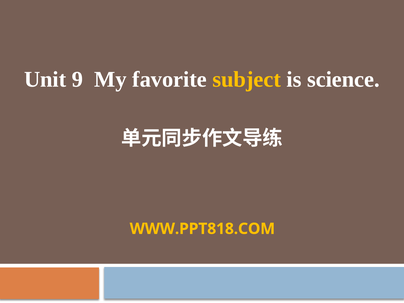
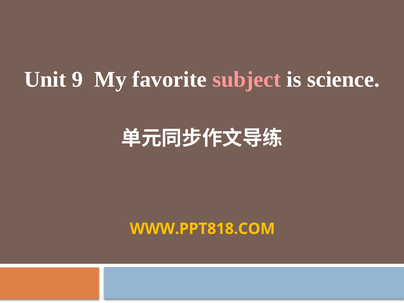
subject colour: yellow -> pink (247, 79)
